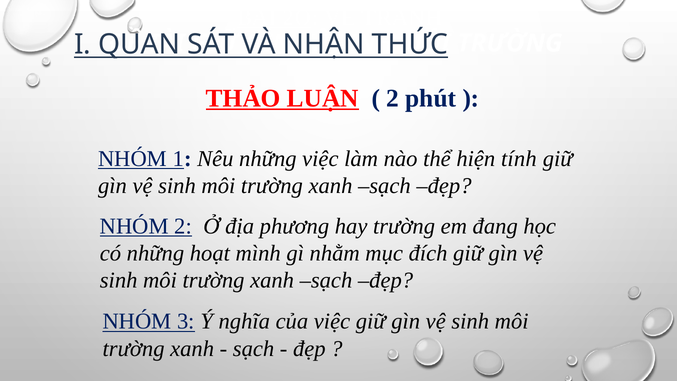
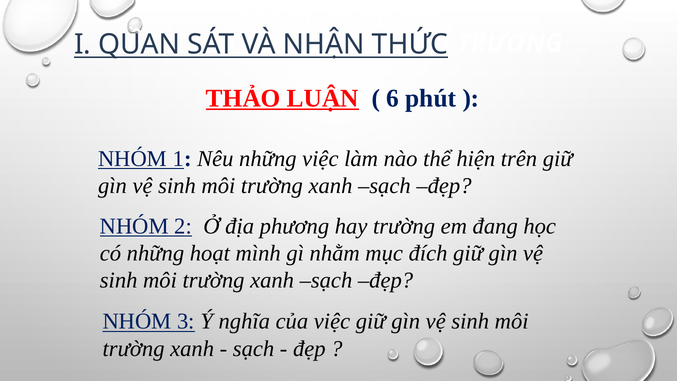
2: 2 -> 6 (393, 98)
tính: tính -> trên (519, 158)
